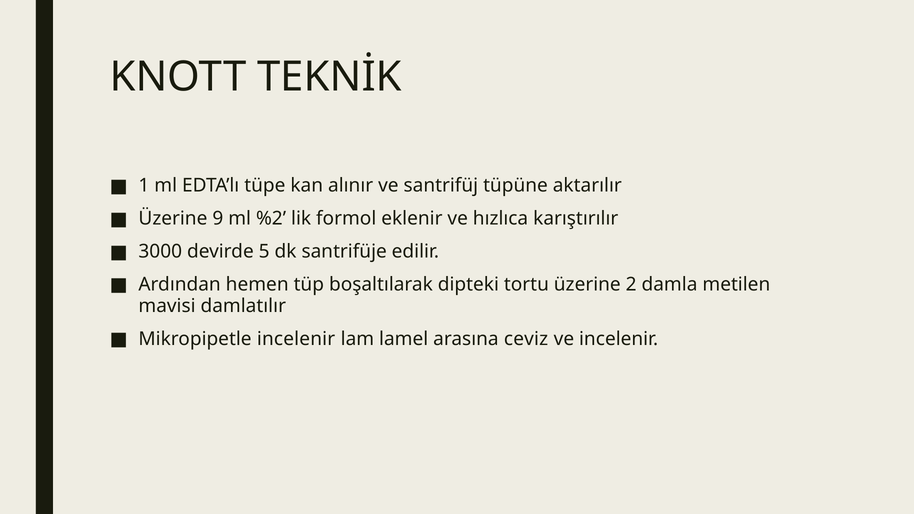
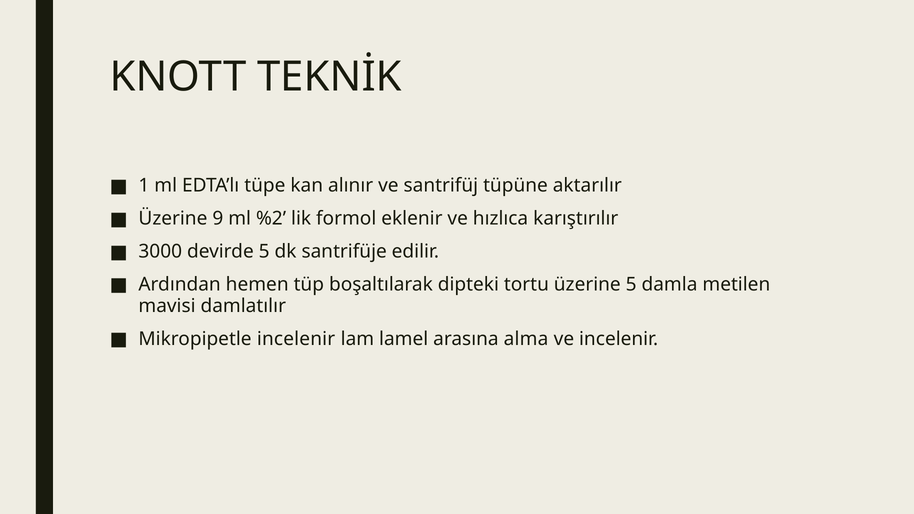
üzerine 2: 2 -> 5 (631, 284)
ceviz: ceviz -> alma (526, 339)
